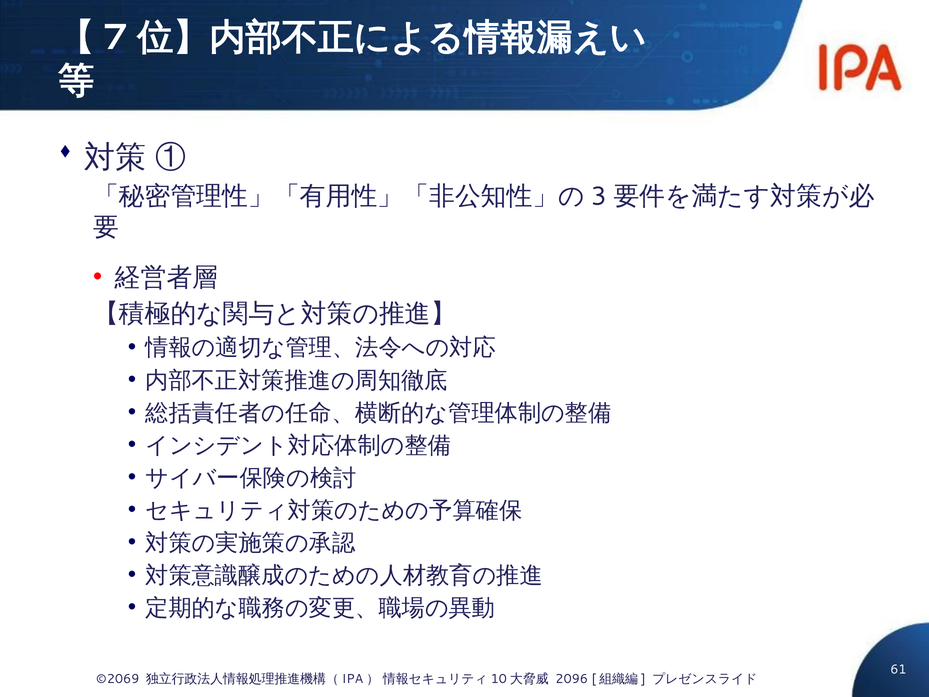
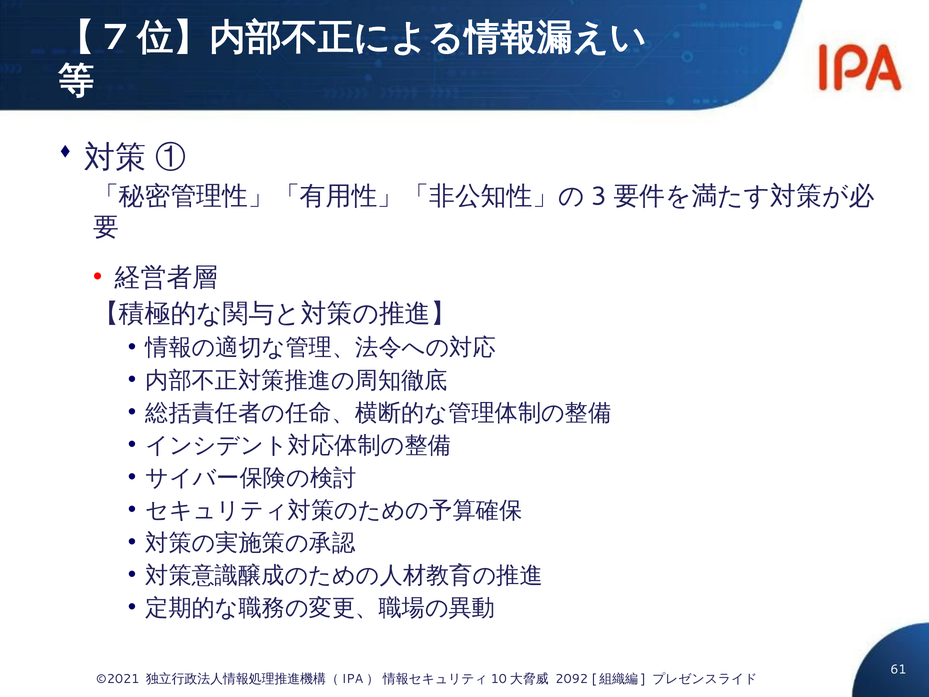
©2069: ©2069 -> ©2021 (118, 679)
2096: 2096 -> 2092 (572, 679)
